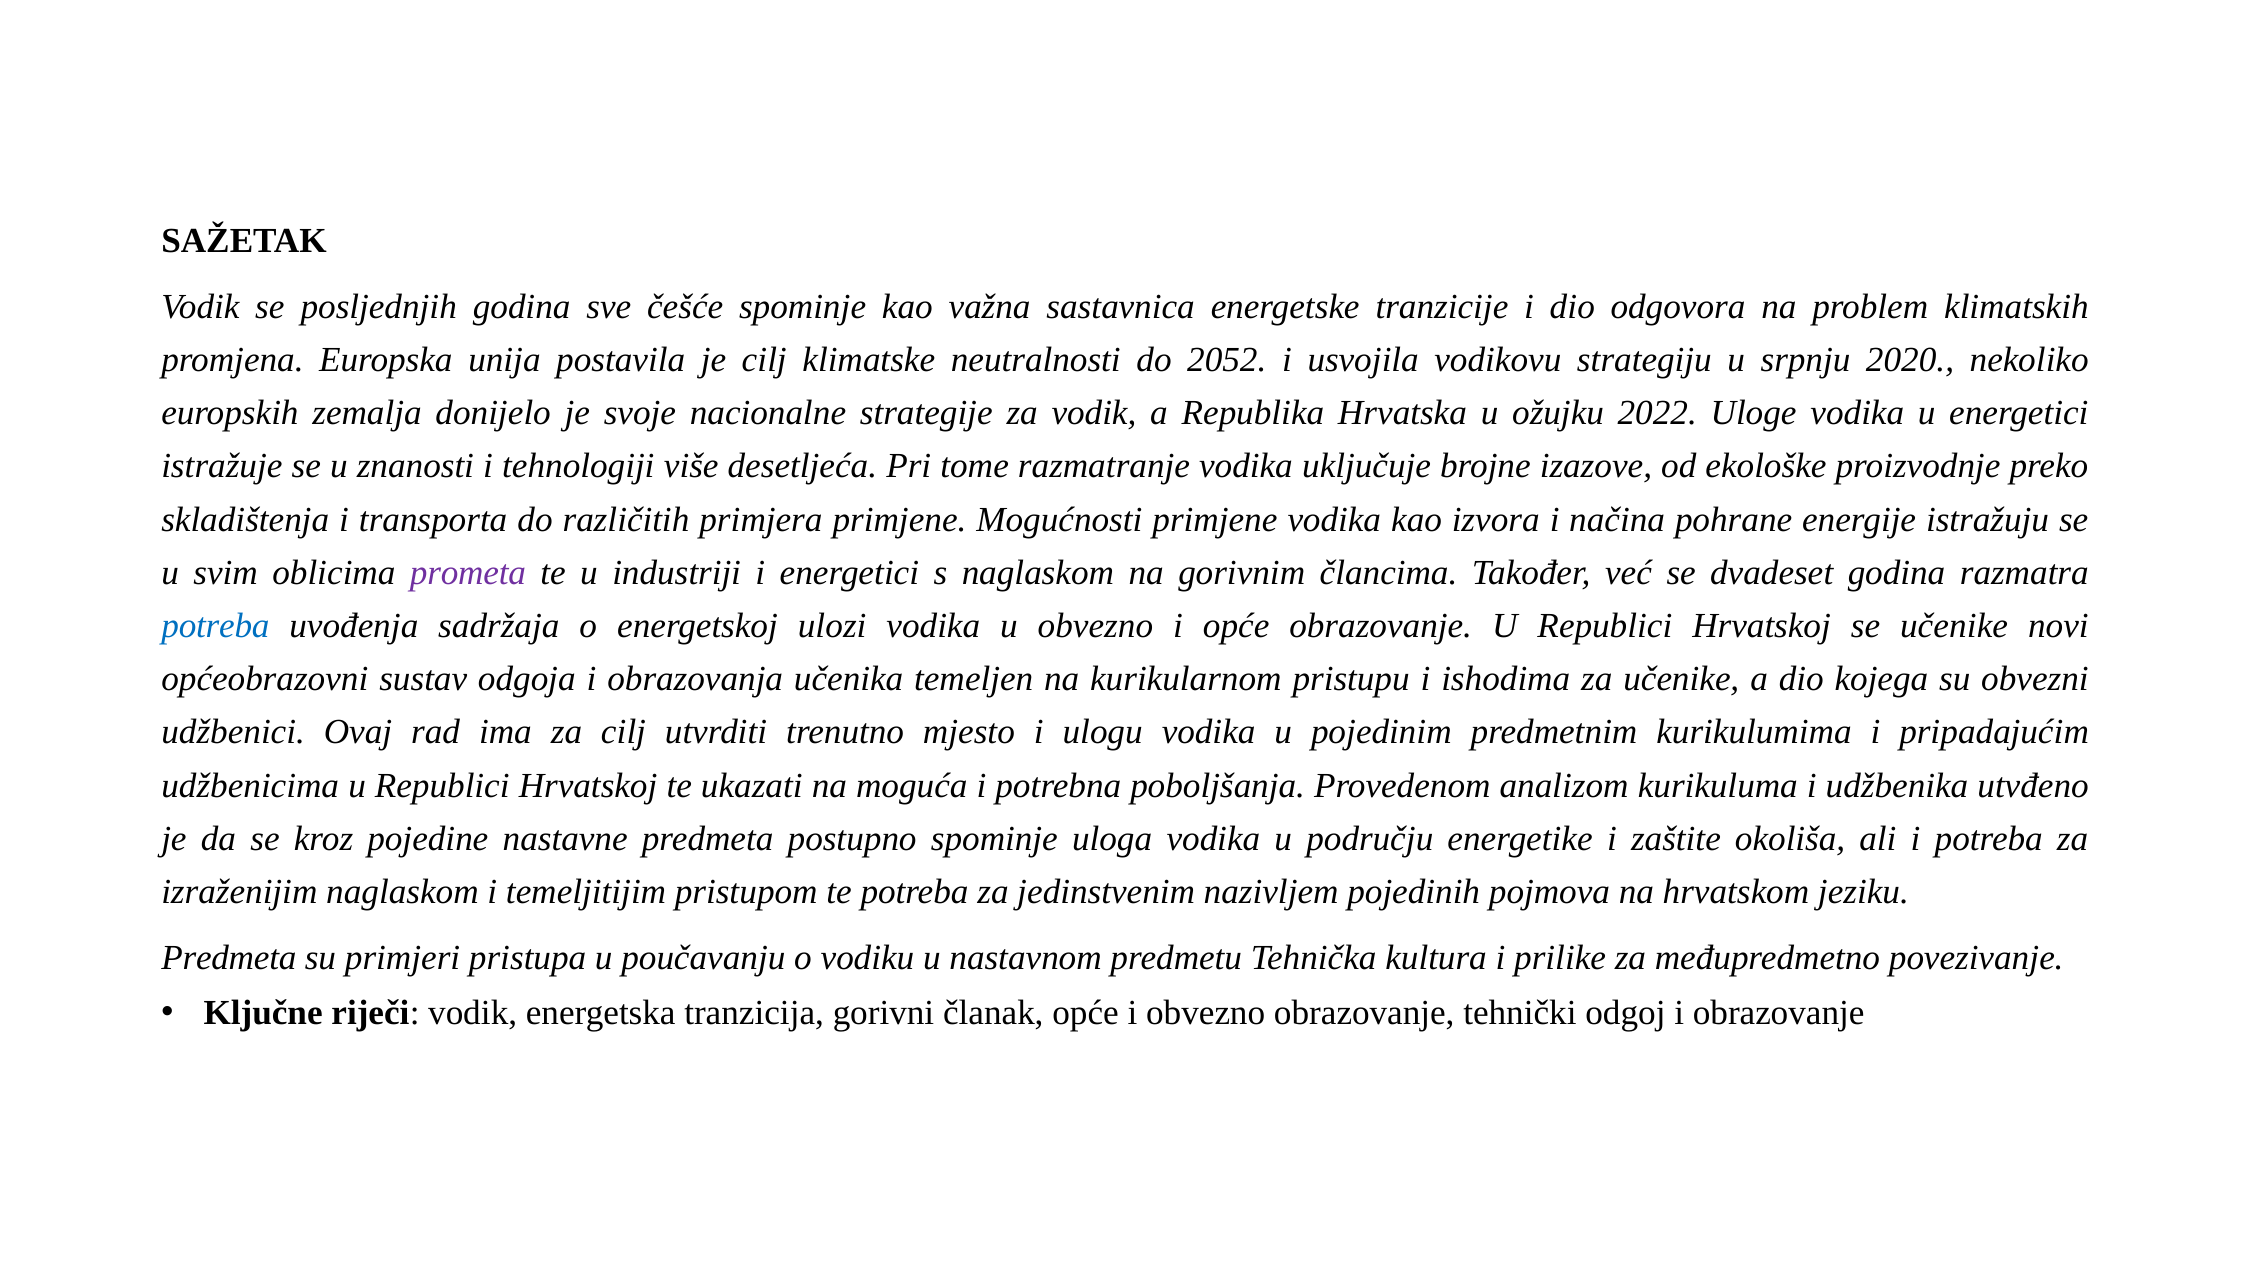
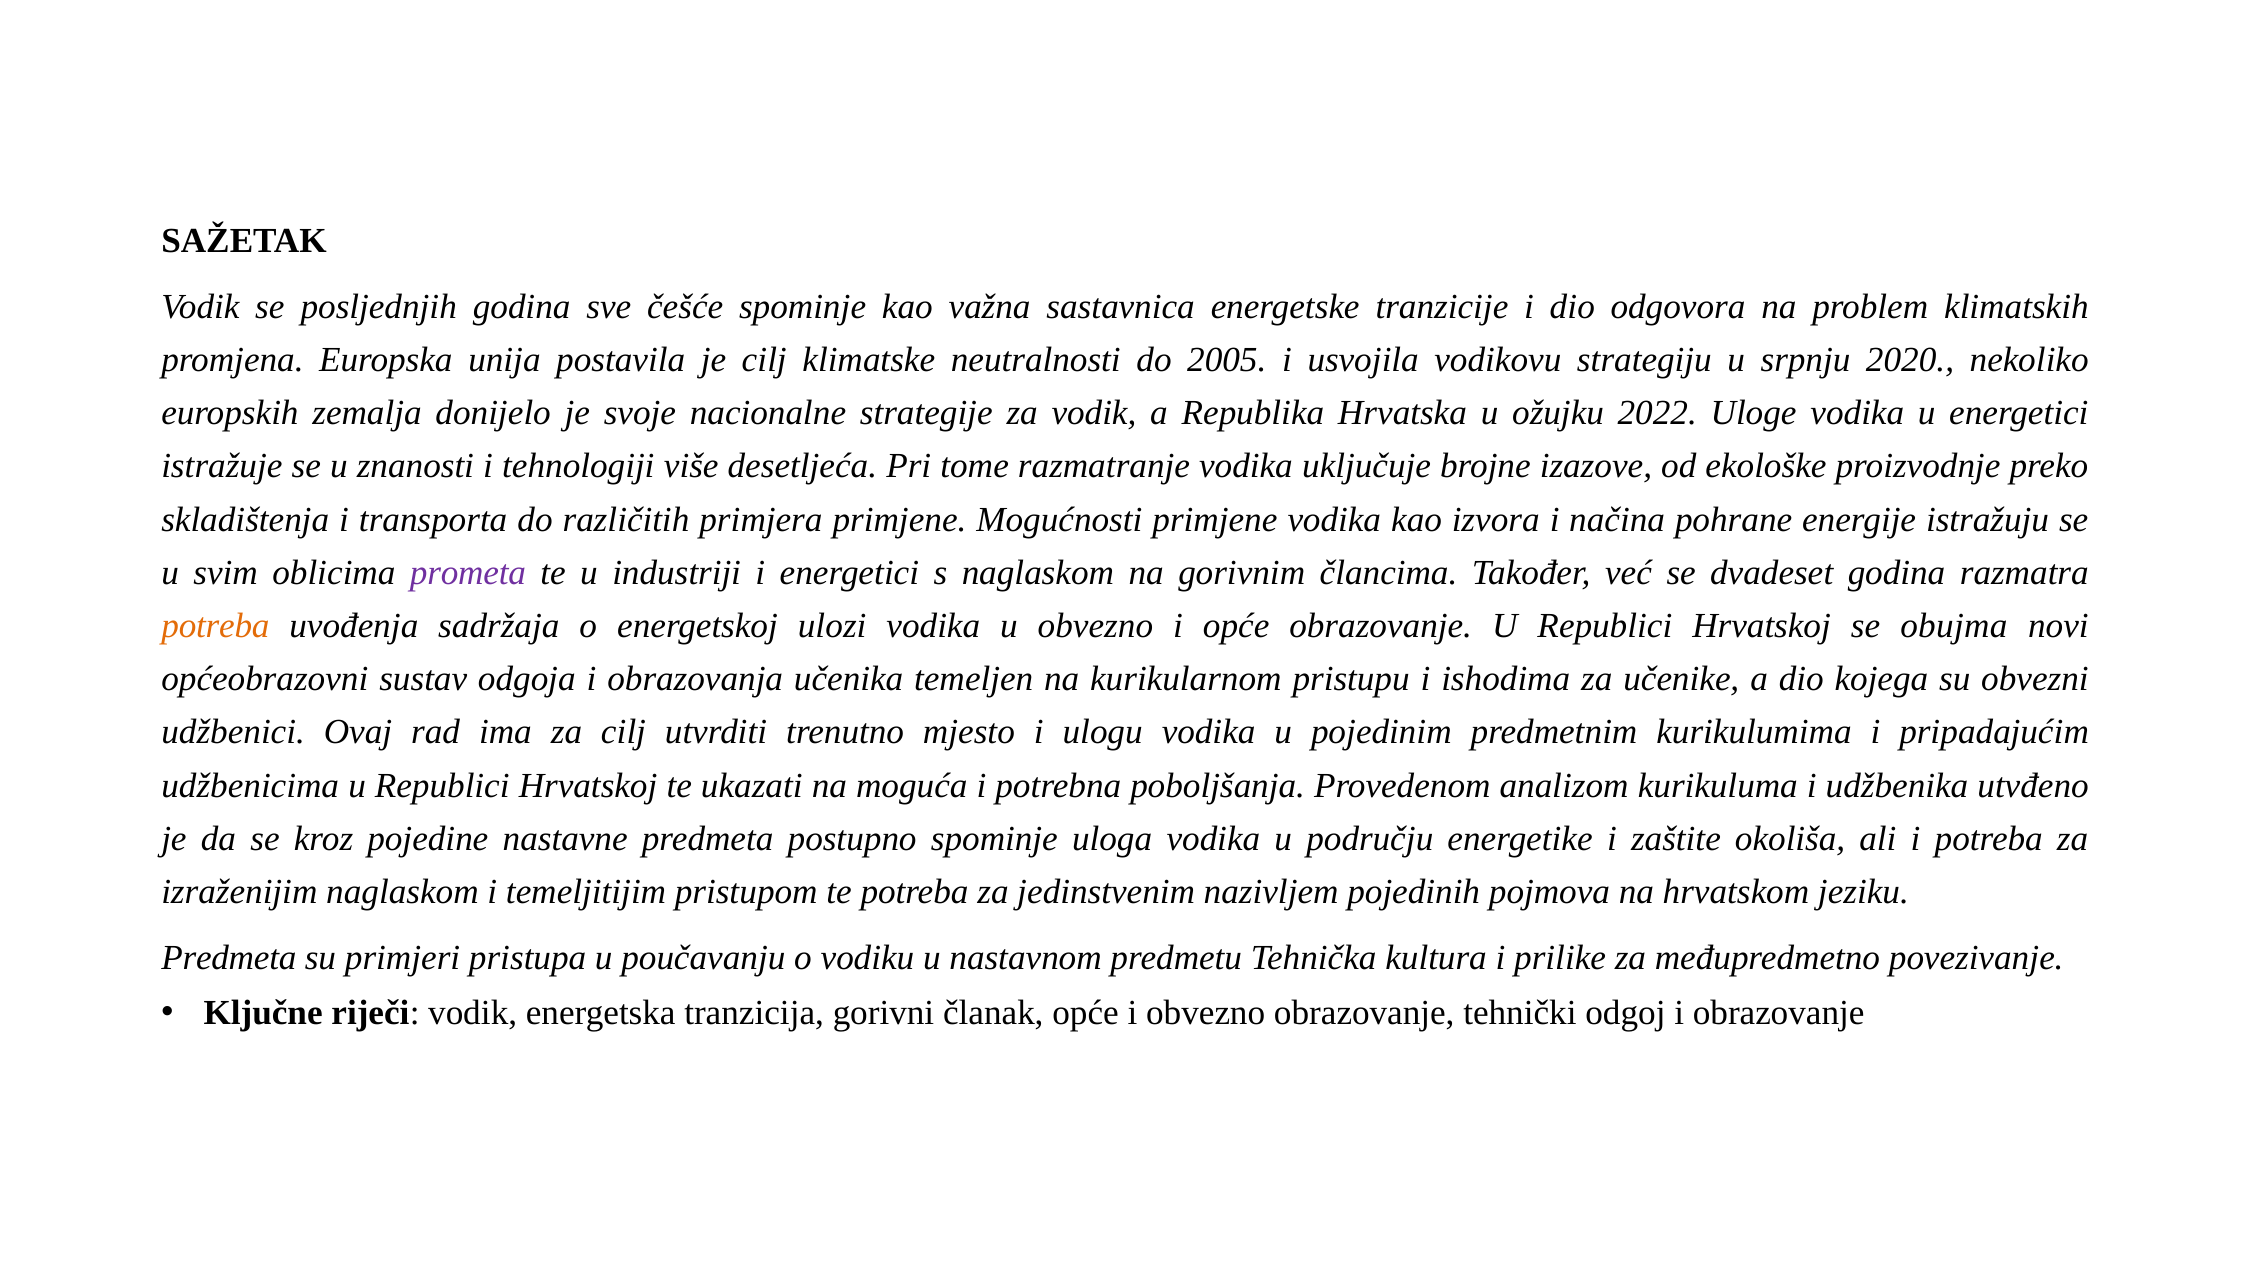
2052: 2052 -> 2005 (1227, 360)
potreba colour: blue -> orange (215, 626)
se učenike: učenike -> obujma (1954, 626)
